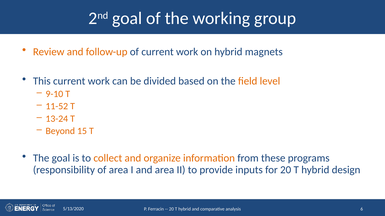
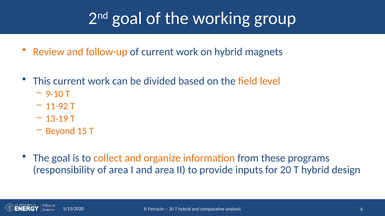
11-52: 11-52 -> 11-92 (57, 107)
13-24: 13-24 -> 13-19 (57, 119)
